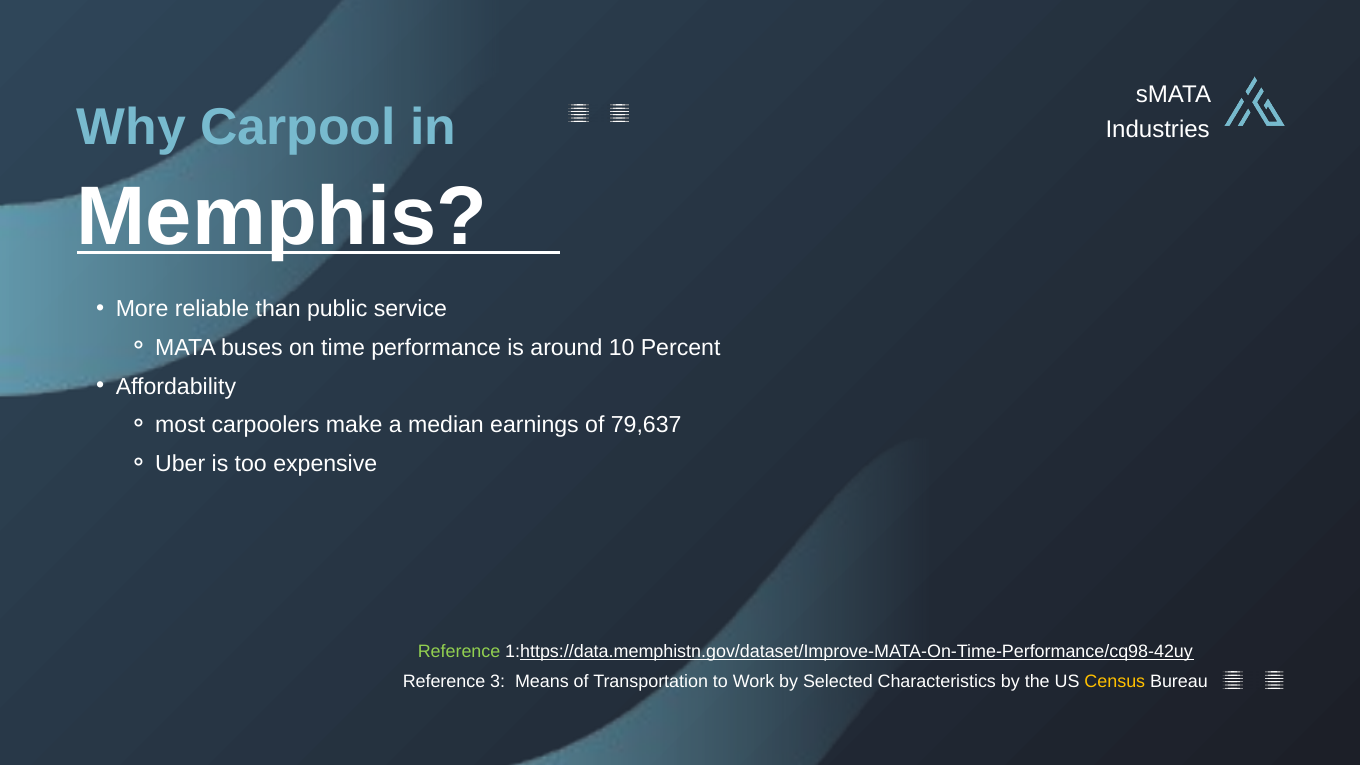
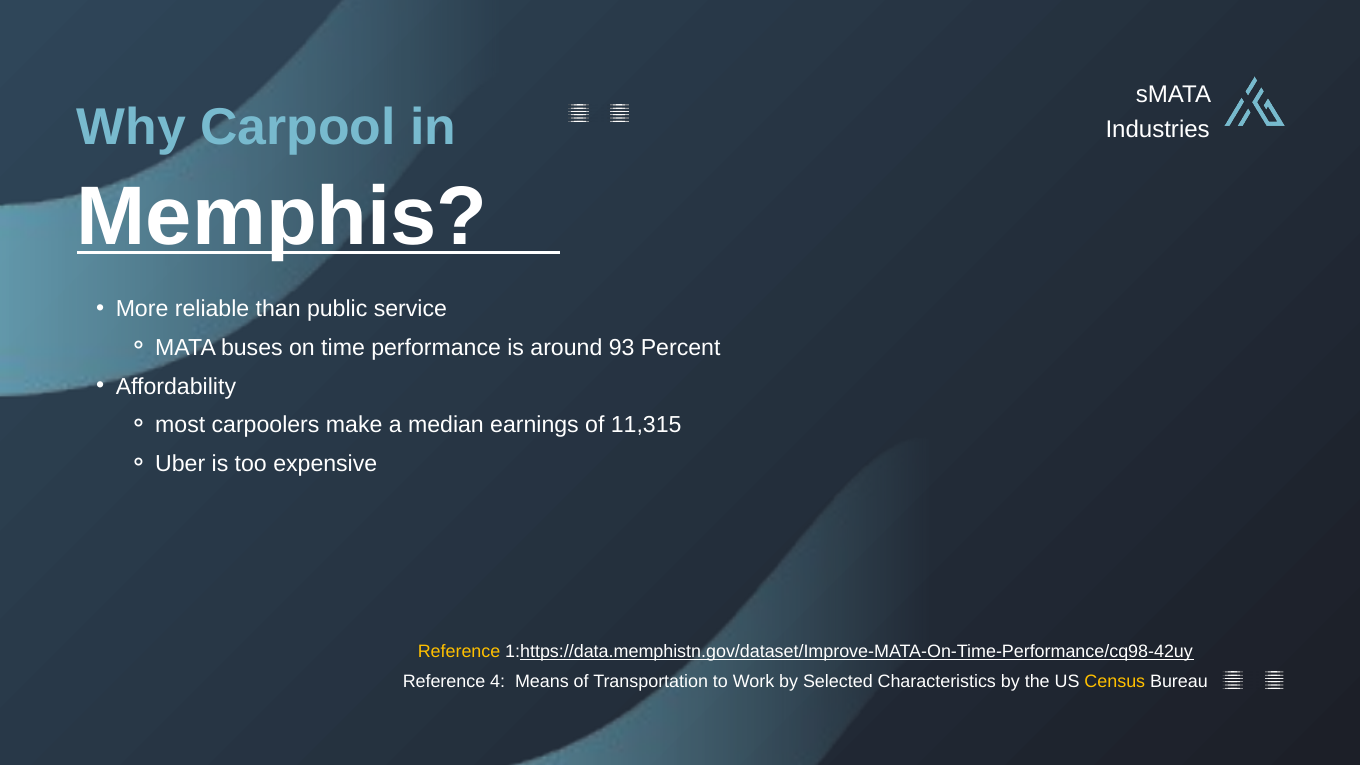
10: 10 -> 93 (622, 348)
79,637: 79,637 -> 11,315 (646, 425)
Reference colour: light green -> yellow (459, 652)
3: 3 -> 4 (498, 682)
